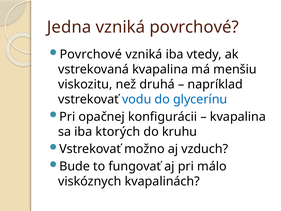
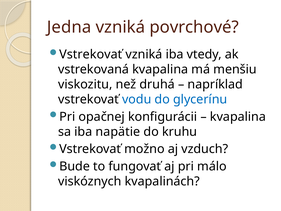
Povrchové: Povrchové -> Vstrekovať (91, 54)
ktorých: ktorých -> napätie (118, 132)
